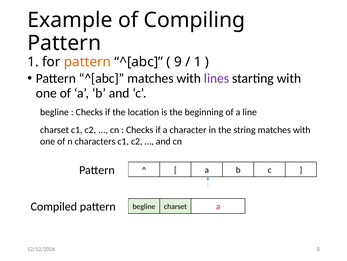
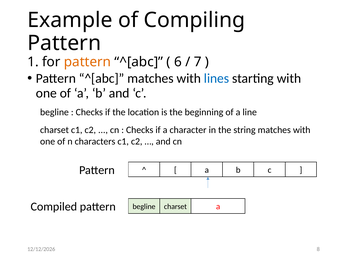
9: 9 -> 6 (178, 62)
1: 1 -> 7 (198, 62)
lines colour: purple -> blue (217, 78)
